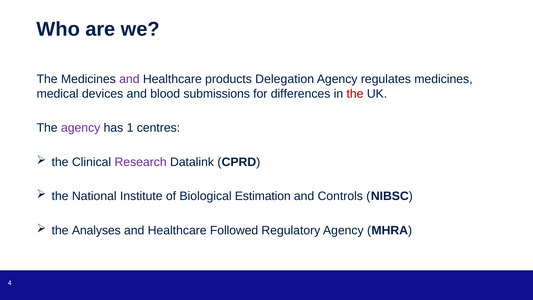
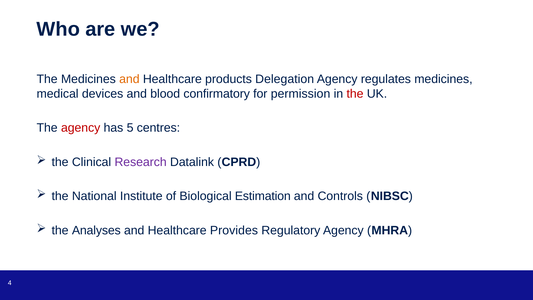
and colour: purple -> orange (129, 79)
submissions: submissions -> confirmatory (217, 94)
differences: differences -> permission (301, 94)
agency colour: purple -> red (81, 128)
1: 1 -> 5 (130, 128)
Followed: Followed -> Provides (234, 230)
